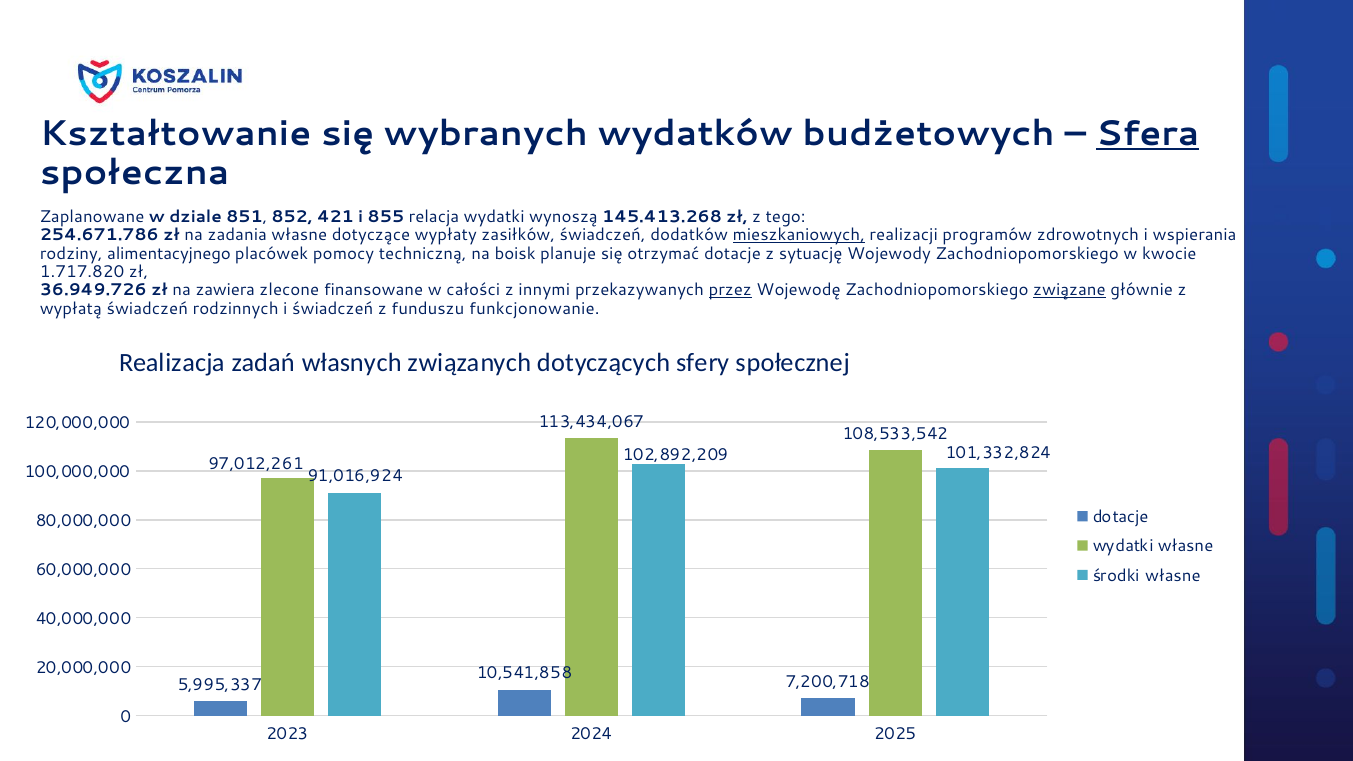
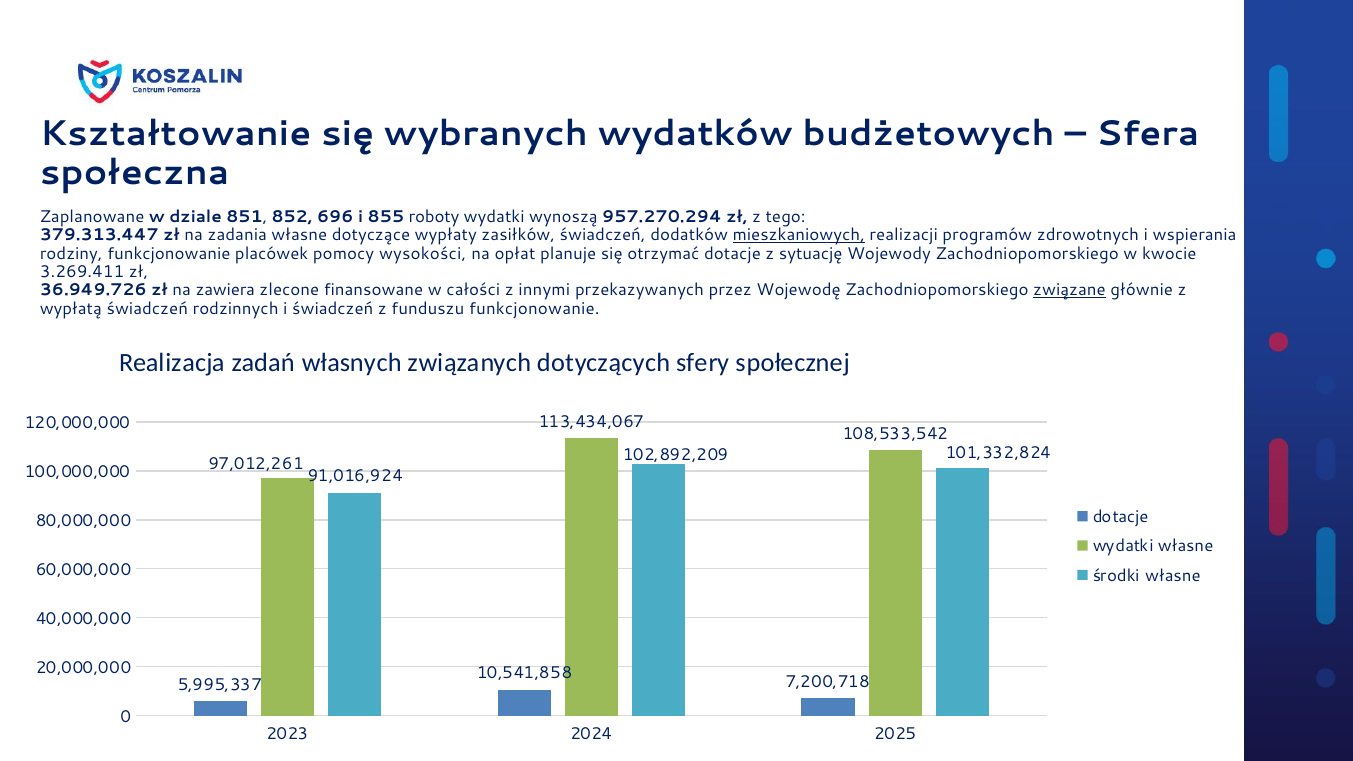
Sfera underline: present -> none (1148, 134)
421: 421 -> 696 (335, 217)
relacja: relacja -> roboty (434, 217)
145.413.268: 145.413.268 -> 957.270.294 (662, 217)
254.671.786: 254.671.786 -> 379.313.447 (99, 235)
rodziny alimentacyjnego: alimentacyjnego -> funkcjonowanie (169, 254)
techniczną: techniczną -> wysokości (423, 254)
boisk: boisk -> opłat (515, 254)
1.717.820: 1.717.820 -> 3.269.411 (82, 272)
przez underline: present -> none (730, 290)
